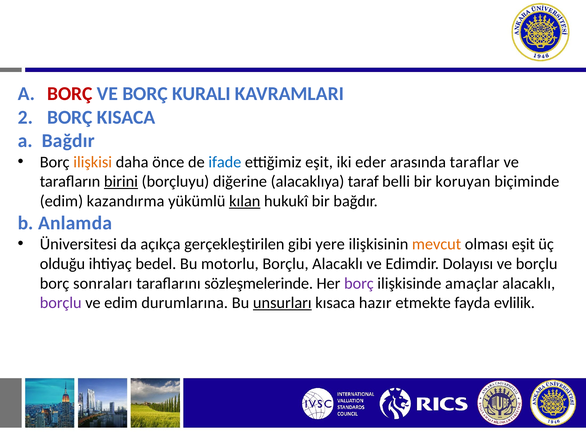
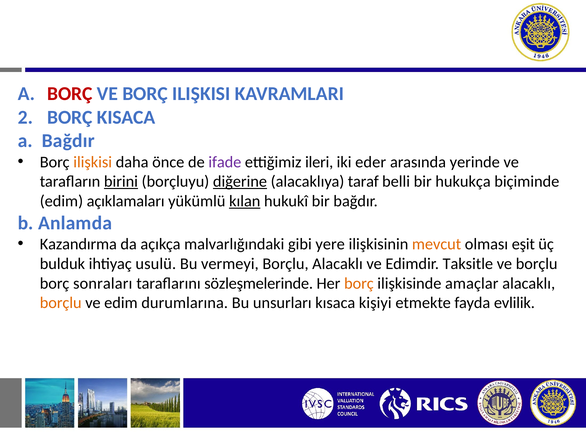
VE BORÇ KURALI: KURALI -> ILIŞKISI (201, 94)
ifade colour: blue -> purple (225, 162)
ettiğimiz eşit: eşit -> ileri (319, 162)
taraflar: taraflar -> yerinde (475, 162)
diğerine underline: none -> present (240, 181)
koruyan: koruyan -> hukukça (463, 181)
kazandırma: kazandırma -> açıklamaları (126, 201)
Üniversitesi: Üniversitesi -> Kazandırma (78, 244)
gerçekleştirilen: gerçekleştirilen -> malvarlığındaki (234, 244)
olduğu: olduğu -> bulduk (62, 263)
bedel: bedel -> usulü (156, 263)
motorlu: motorlu -> vermeyi (230, 263)
Dolayısı: Dolayısı -> Taksitle (468, 263)
borç colour: purple -> orange (359, 283)
borçlu colour: purple -> orange (61, 303)
unsurları underline: present -> none (282, 303)
hazır: hazır -> kişiyi (375, 303)
